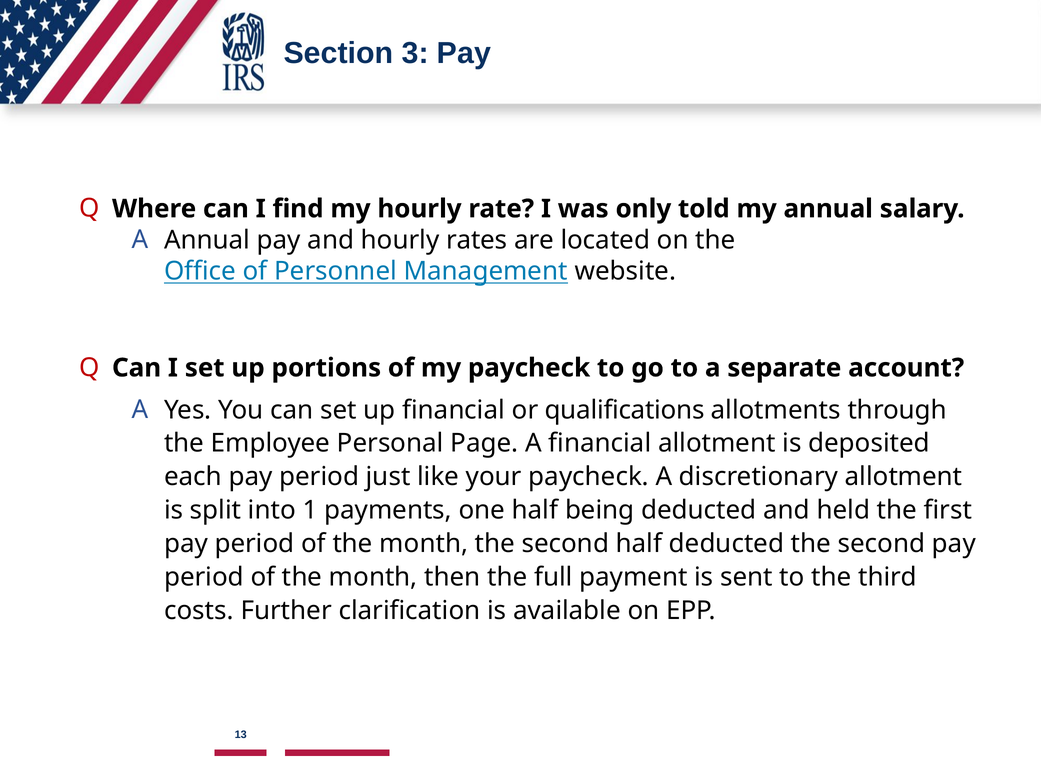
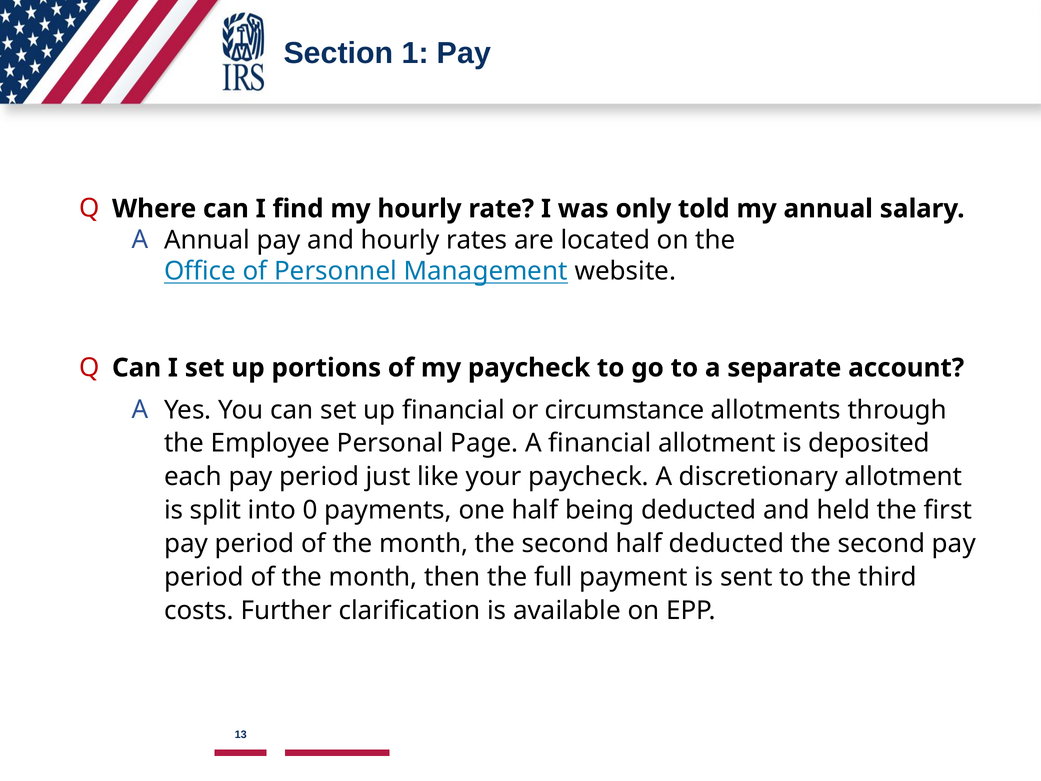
3: 3 -> 1 (415, 53)
qualifications: qualifications -> circumstance (625, 410)
1: 1 -> 0 (310, 510)
